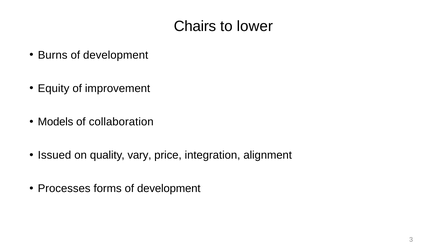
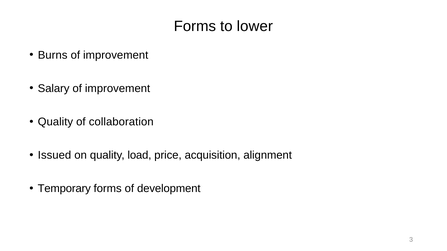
Chairs: Chairs -> Forms (195, 26)
development: development -> improvement (116, 55)
Equity: Equity -> Salary (54, 89)
Models: Models -> Quality (55, 122)
vary: vary -> load (139, 155)
integration: integration -> acquisition (213, 155)
Processes: Processes -> Temporary (64, 189)
